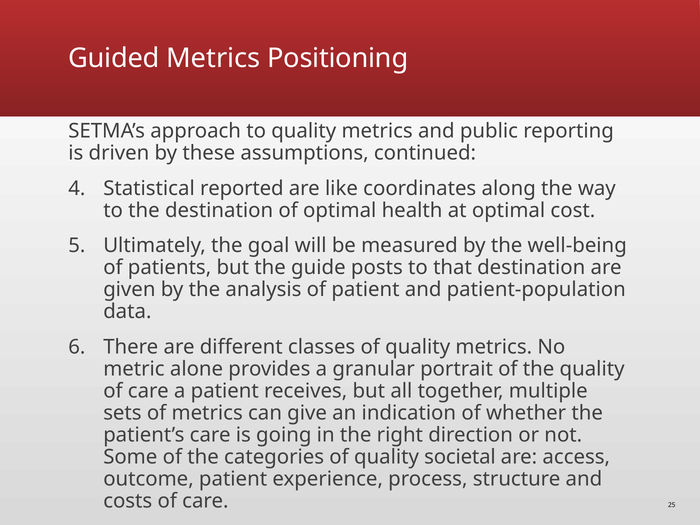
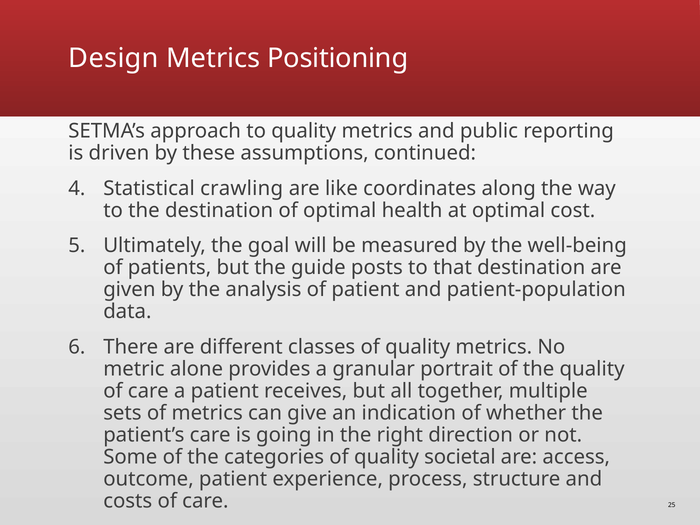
Guided: Guided -> Design (114, 58)
reported: reported -> crawling (242, 188)
